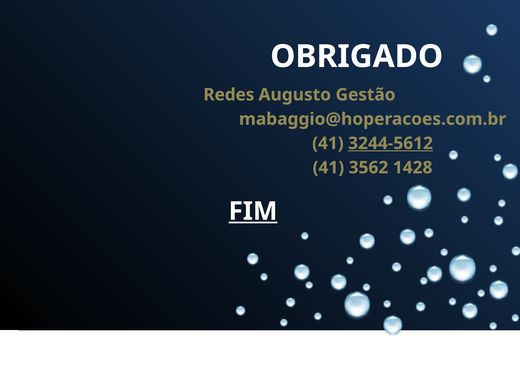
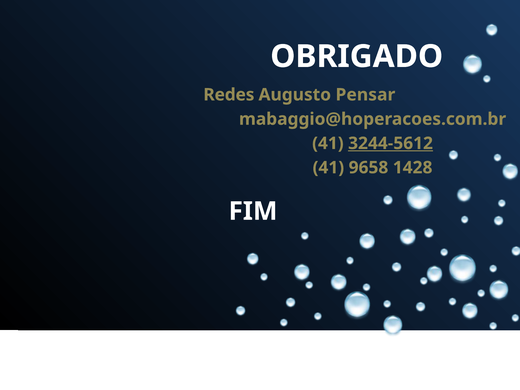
Gestão: Gestão -> Pensar (365, 95)
3562: 3562 -> 9658 (368, 168)
FIM underline: present -> none (253, 211)
